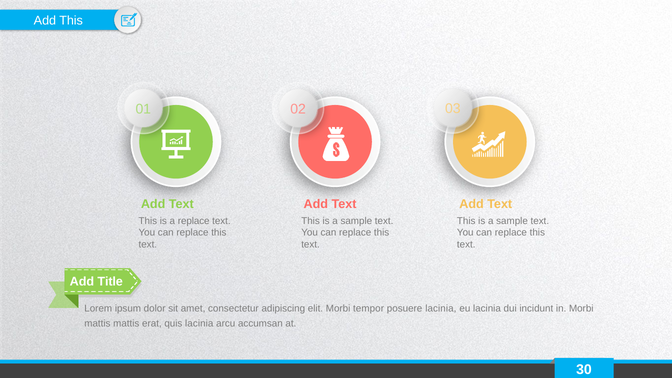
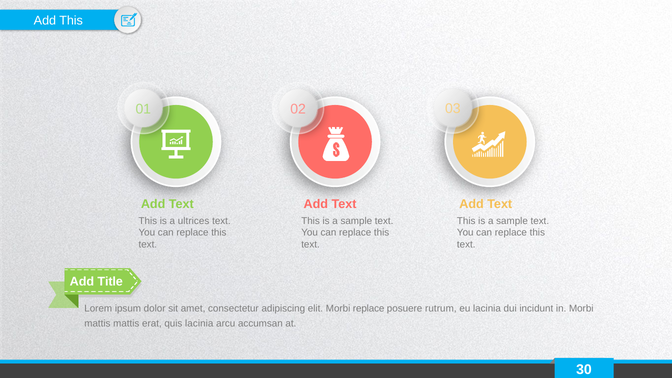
a replace: replace -> ultrices (194, 221)
Morbi tempor: tempor -> replace (369, 308)
posuere lacinia: lacinia -> rutrum (441, 308)
